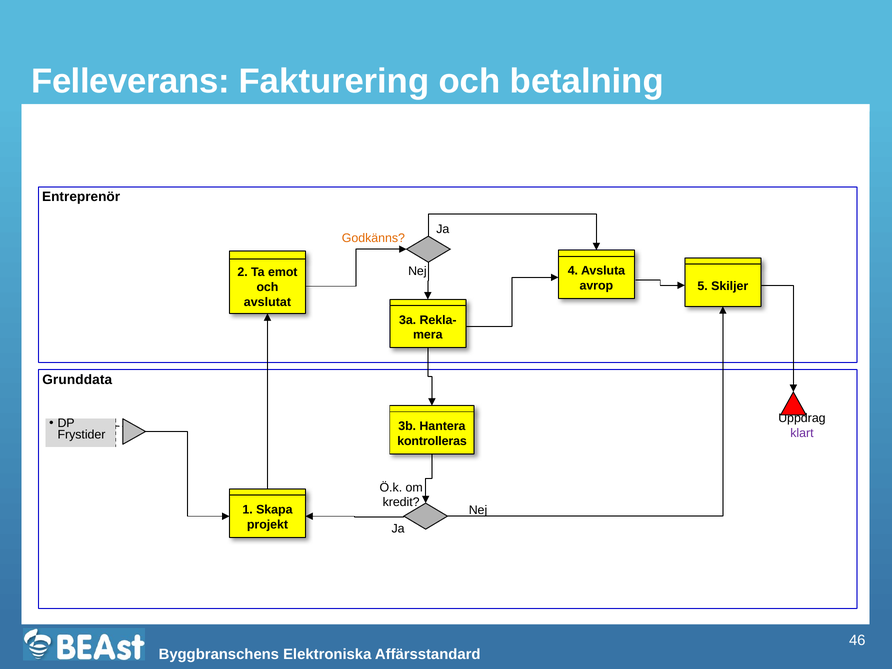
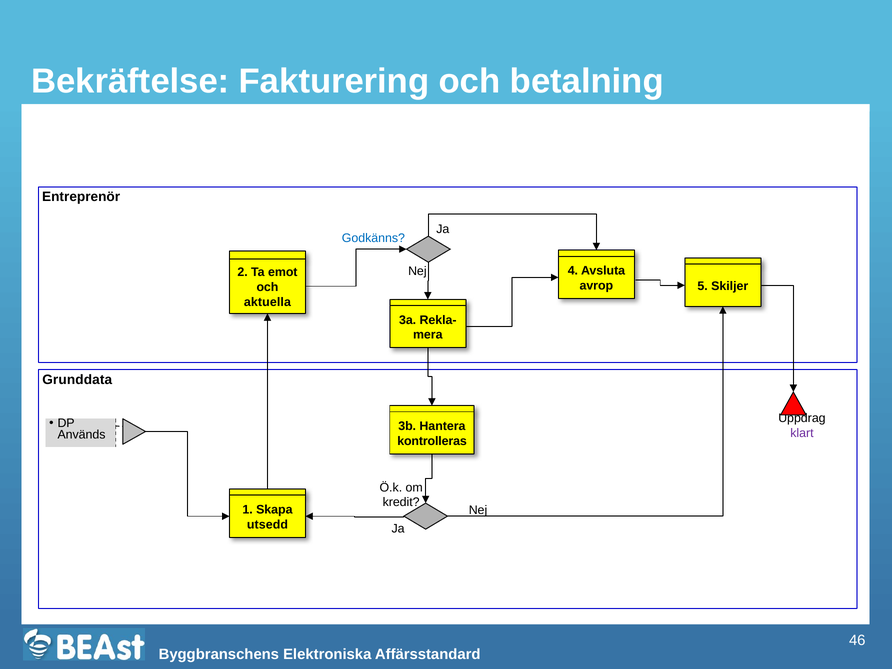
Felleverans: Felleverans -> Bekräftelse (130, 81)
Godkänns colour: orange -> blue (373, 238)
avslutat: avslutat -> aktuella (267, 302)
Frystider: Frystider -> Används (82, 434)
projekt: projekt -> utsedd (267, 525)
